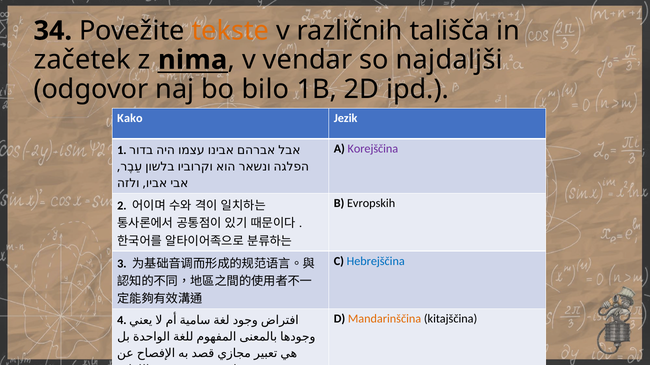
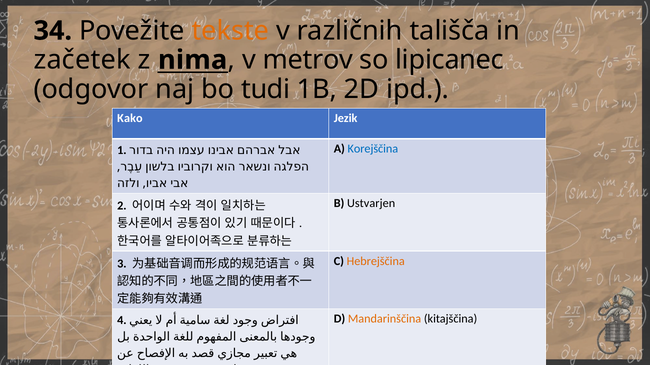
vendar: vendar -> metrov (308, 60)
najdaljši: najdaljši -> lipicanec (450, 60)
bilo: bilo -> tudi (266, 89)
Korejščina colour: purple -> blue (373, 149)
Evropskih: Evropskih -> Ustvarjen (371, 204)
Hebrejščina colour: blue -> orange (376, 261)
